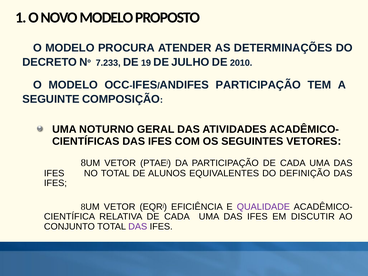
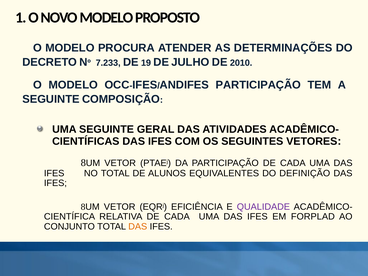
UMA NOTURNO: NOTURNO -> SEGUINTE (107, 129)
DISCUTIR: DISCUTIR -> FORPLAD (313, 217)
DAS colour: purple -> orange (138, 227)
